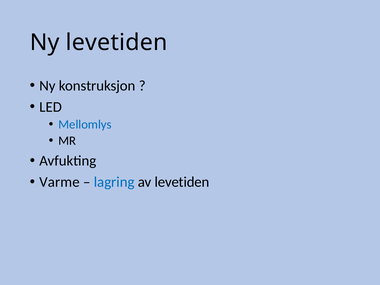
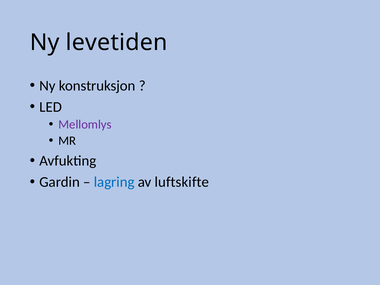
Mellomlys colour: blue -> purple (85, 124)
Varme: Varme -> Gardin (60, 182)
av levetiden: levetiden -> luftskifte (182, 182)
